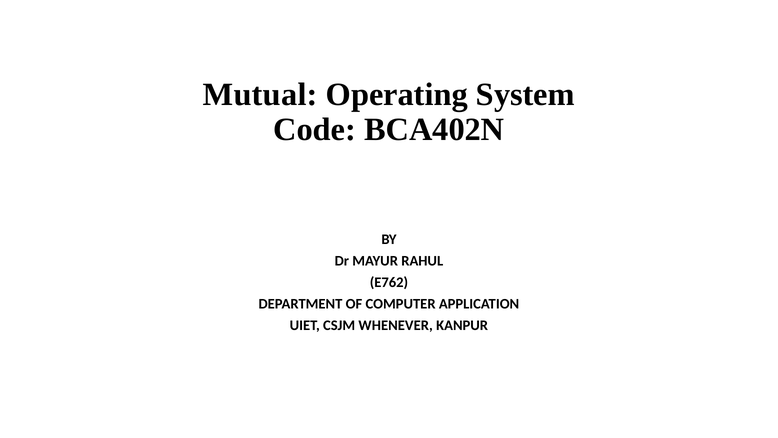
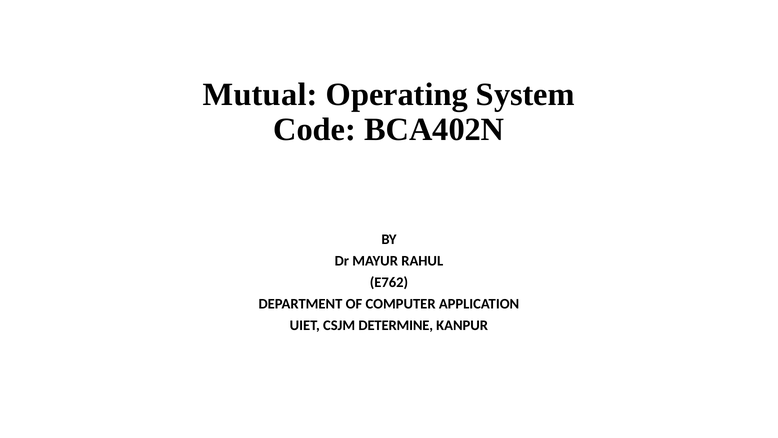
WHENEVER: WHENEVER -> DETERMINE (396, 325)
